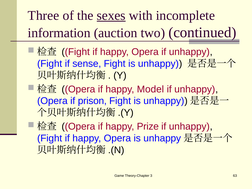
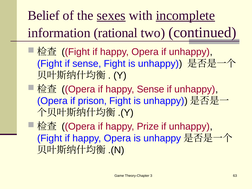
Three: Three -> Belief (44, 16)
incomplete underline: none -> present (185, 16)
auction: auction -> rational (116, 33)
happy Model: Model -> Sense (151, 89)
